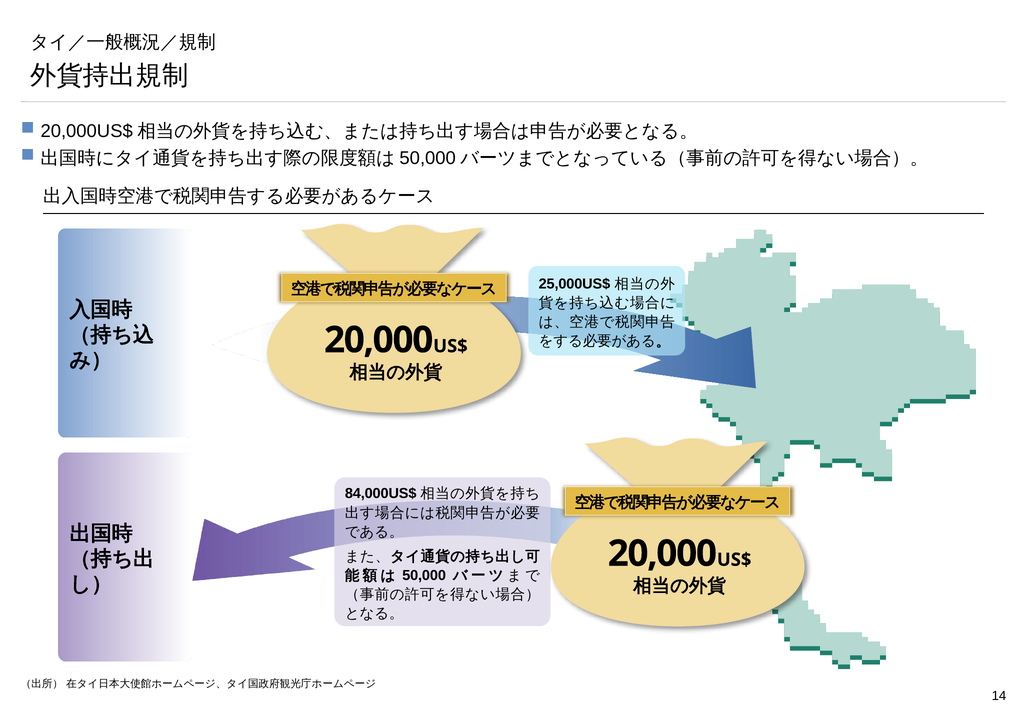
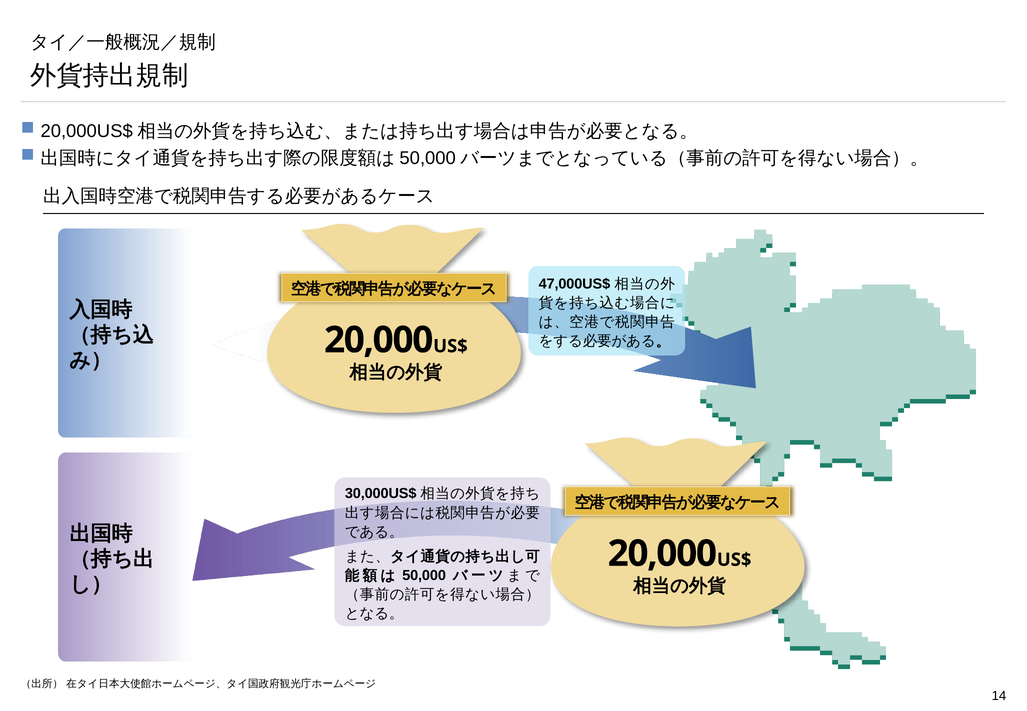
25,000US$: 25,000US$ -> 47,000US$ (574, 284)
84,000US$: 84,000US$ -> 30,000US$ (381, 494)
